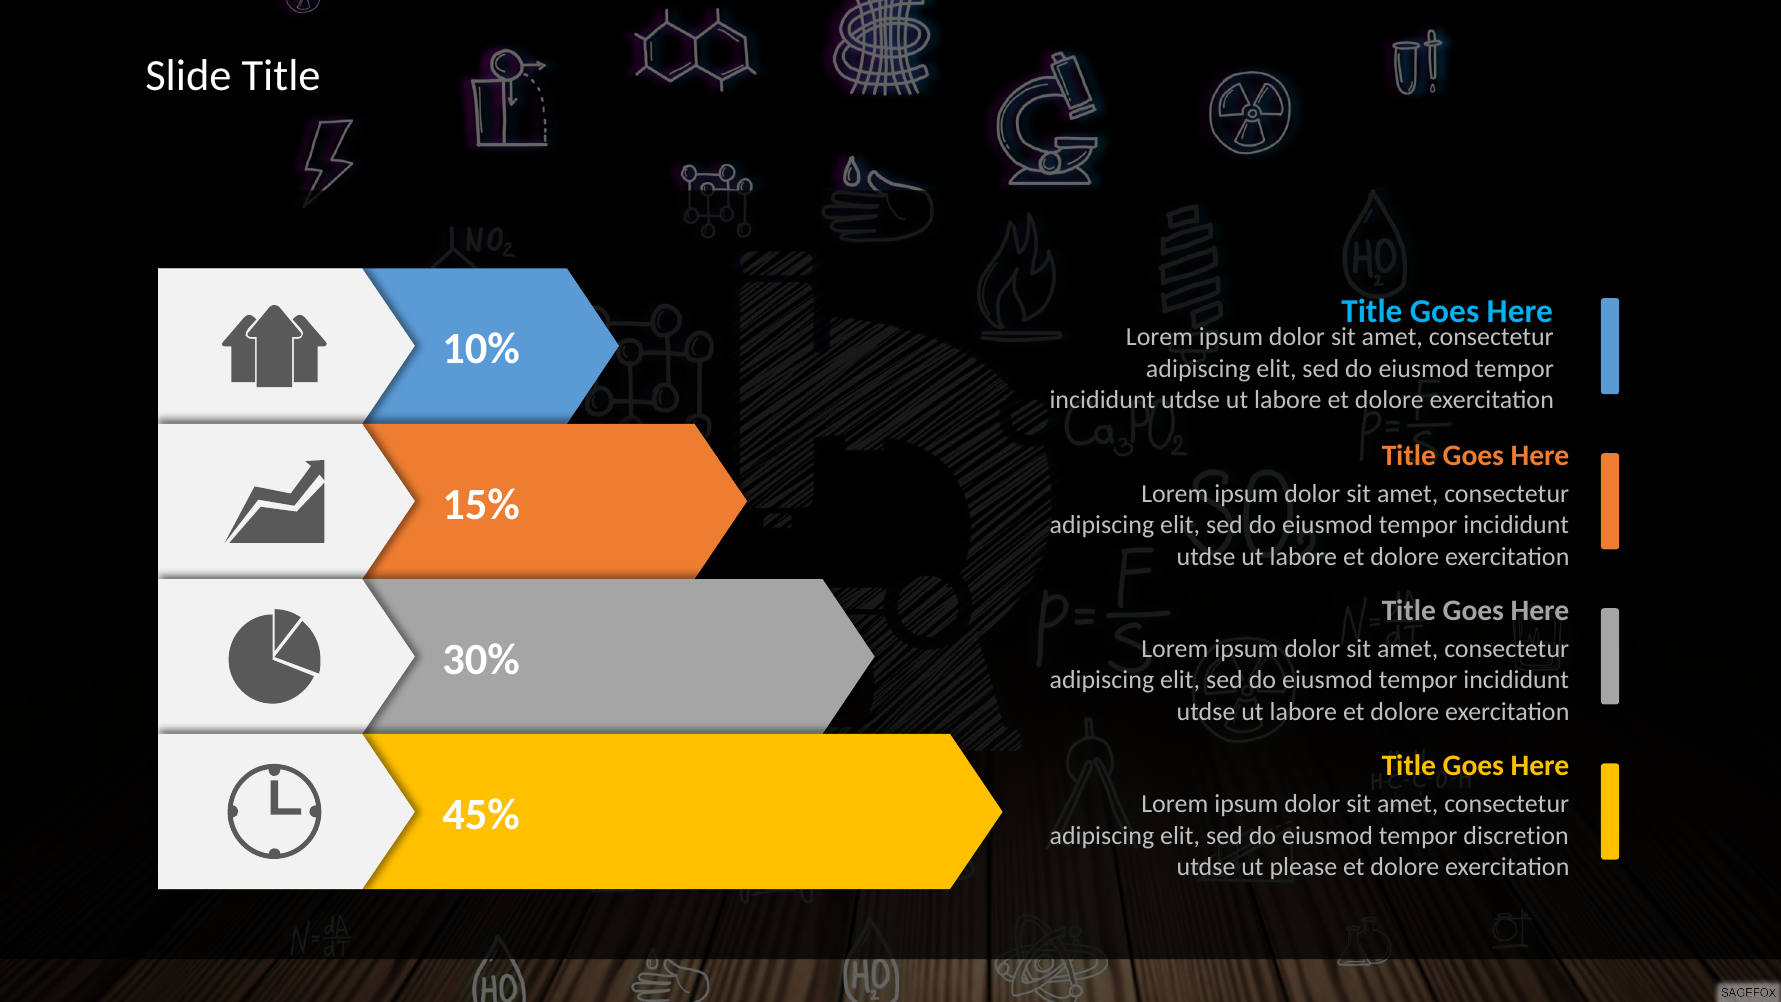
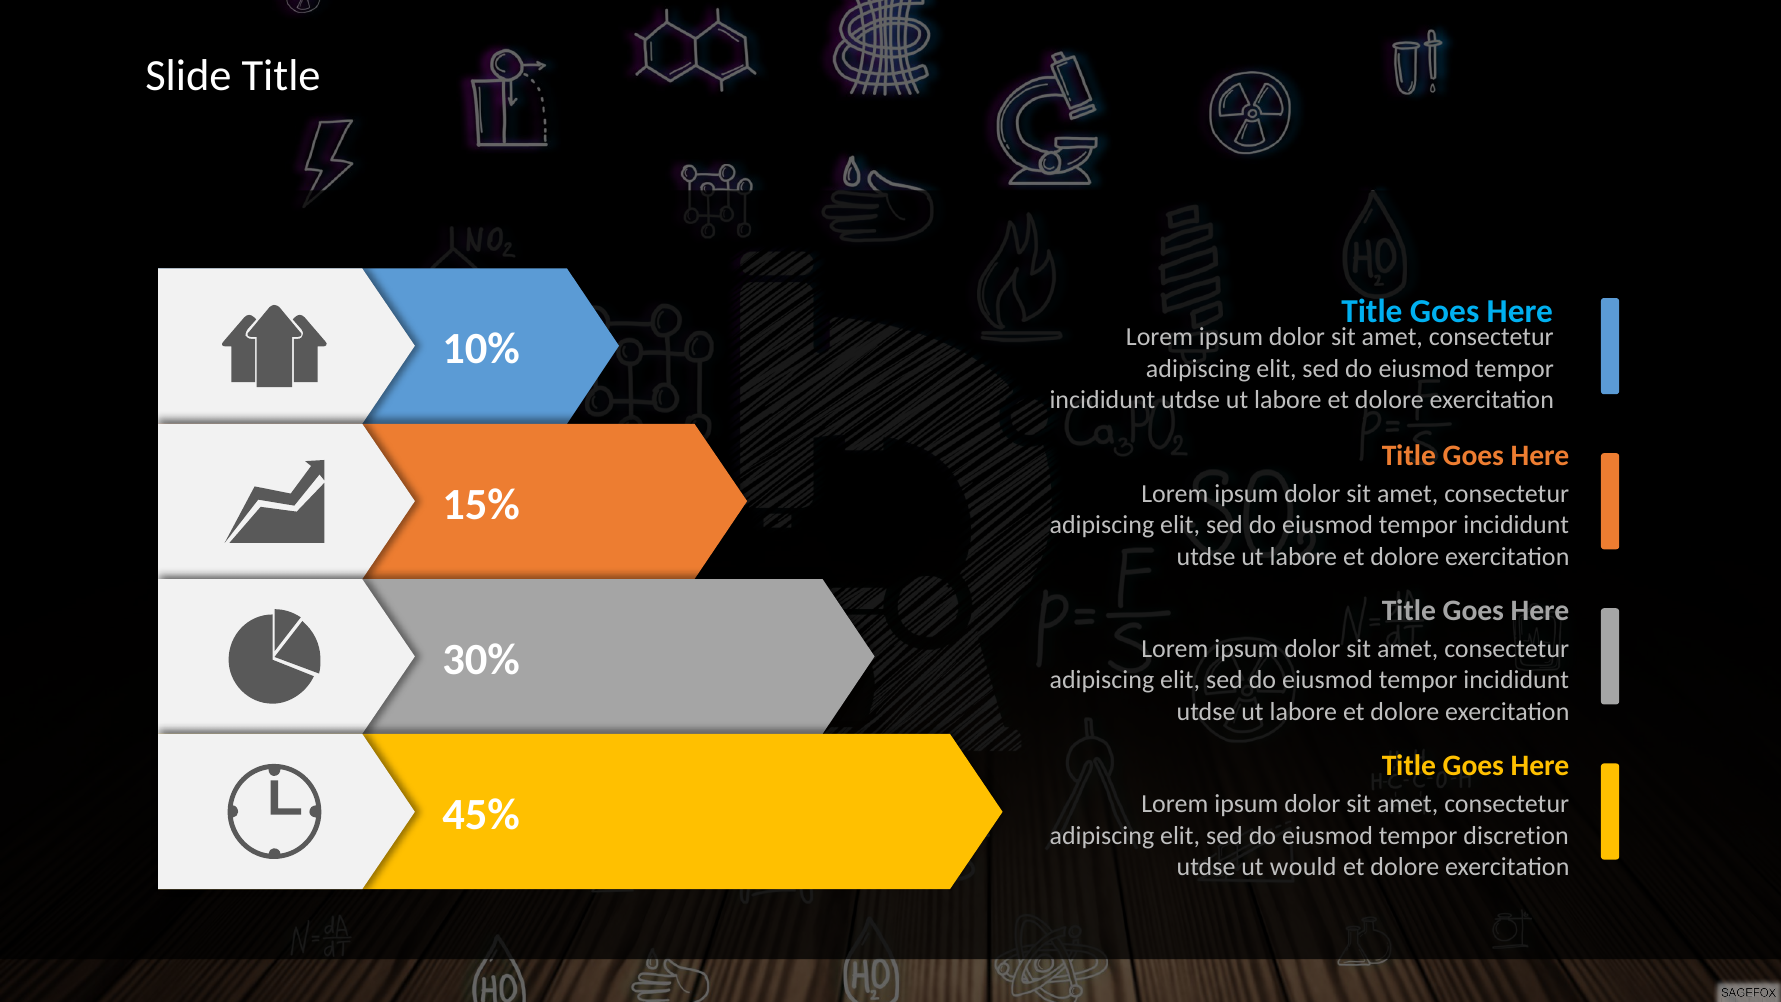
please: please -> would (1303, 867)
